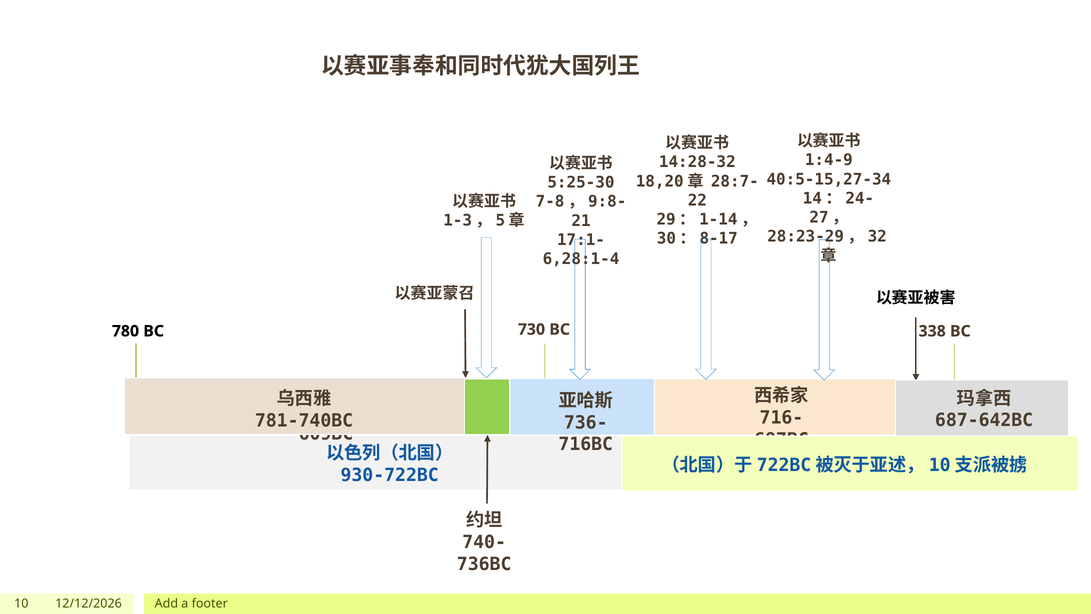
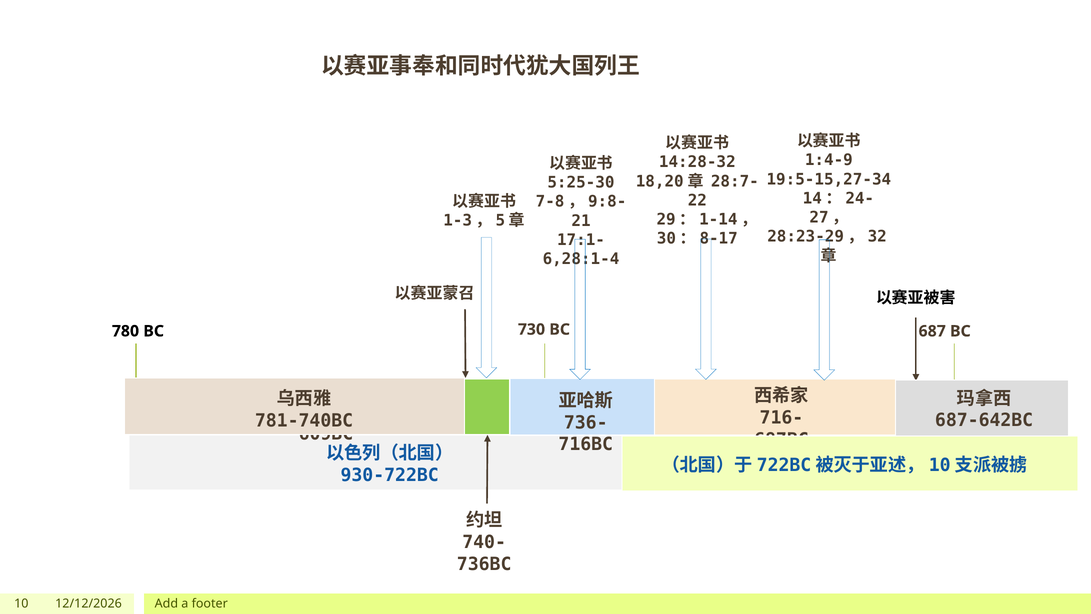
40:5-15,27-34: 40:5-15,27-34 -> 19:5-15,27-34 (829, 179)
338: 338 -> 687 (932, 331)
